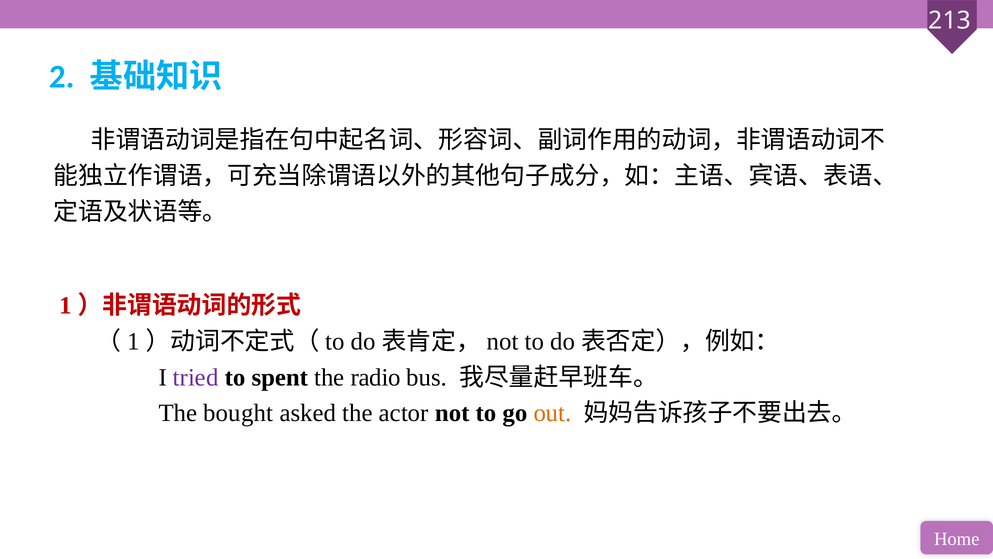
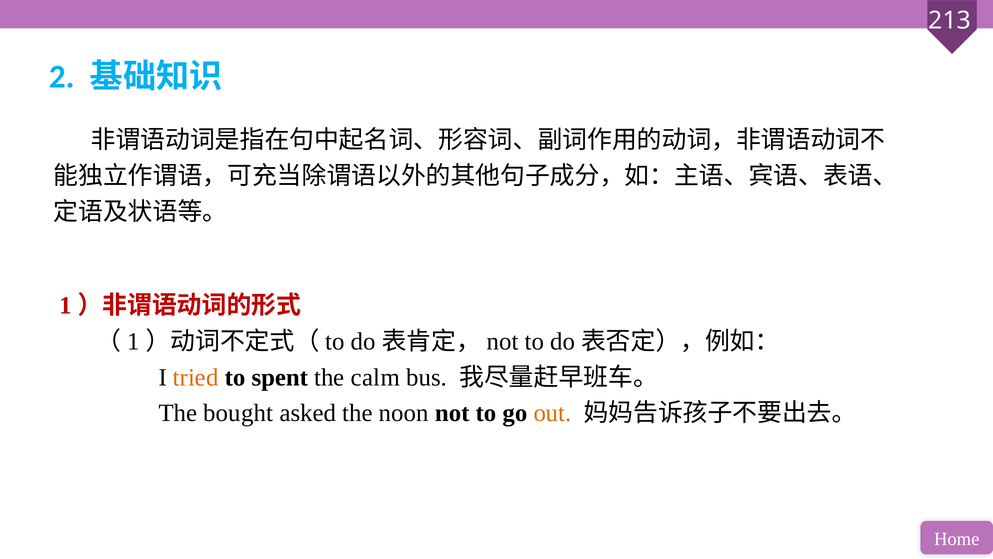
tried colour: purple -> orange (196, 377)
radio: radio -> calm (375, 377)
actor: actor -> noon (404, 413)
